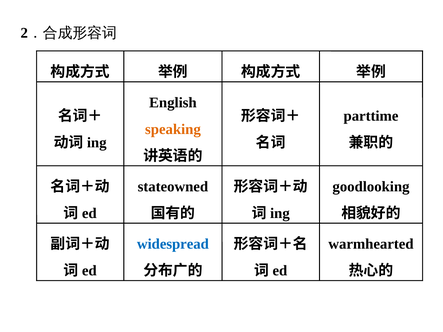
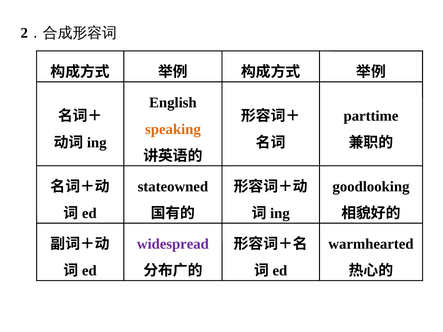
widespread colour: blue -> purple (173, 244)
